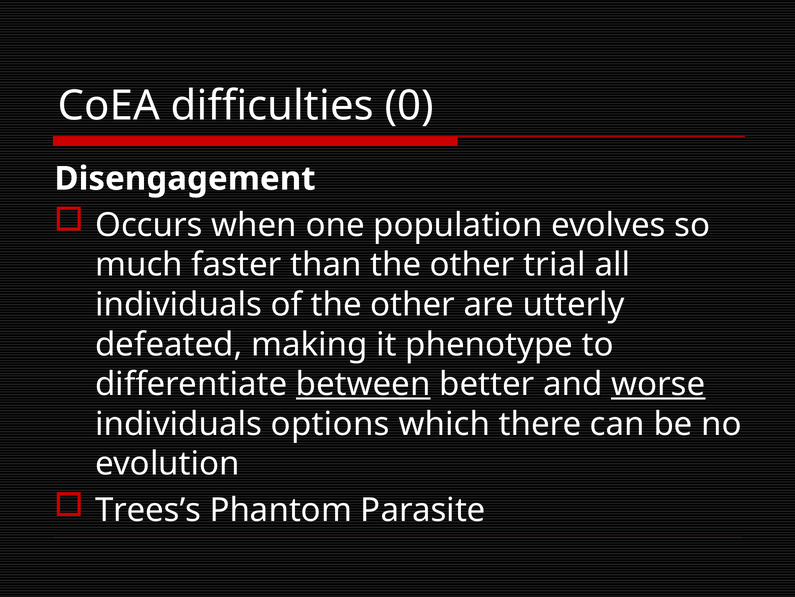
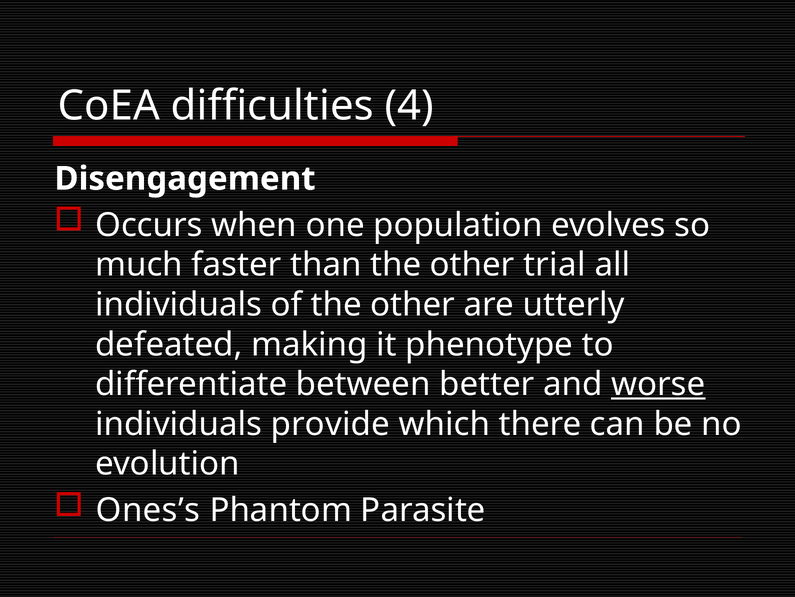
0: 0 -> 4 (409, 106)
between underline: present -> none (363, 384)
options: options -> provide (330, 424)
Trees’s: Trees’s -> Ones’s (148, 510)
